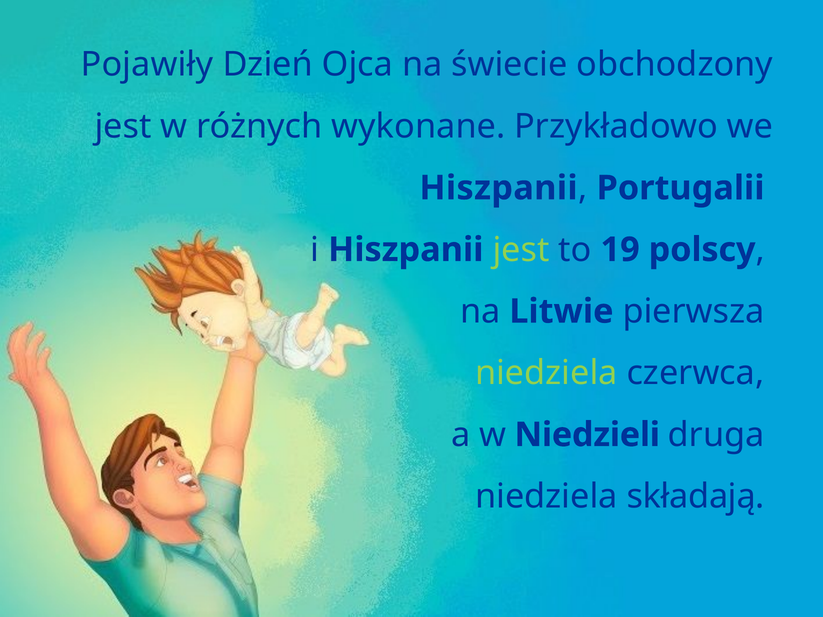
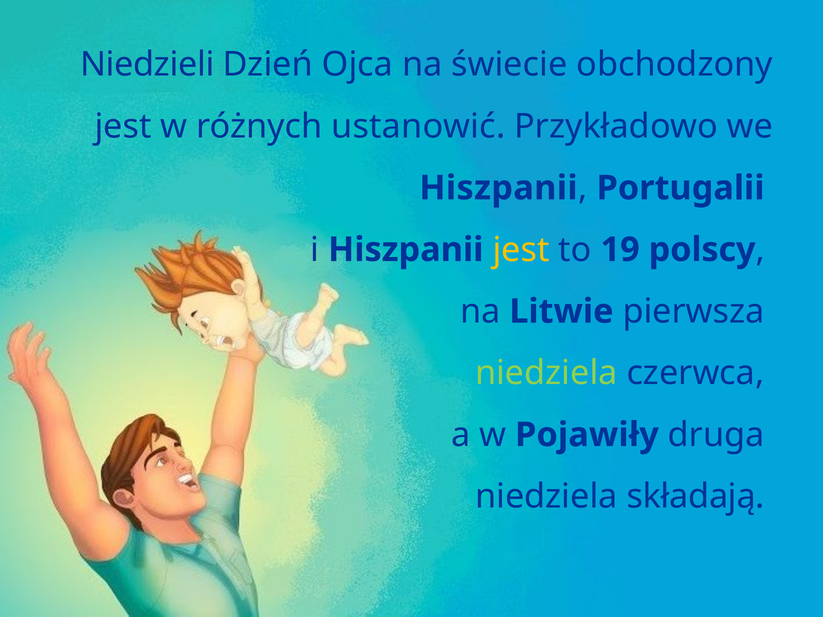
Pojawiły: Pojawiły -> Niedzieli (147, 65)
wykonane: wykonane -> ustanowić (418, 126)
jest colour: light green -> yellow (521, 250)
Niedzieli: Niedzieli -> Pojawiły (587, 435)
